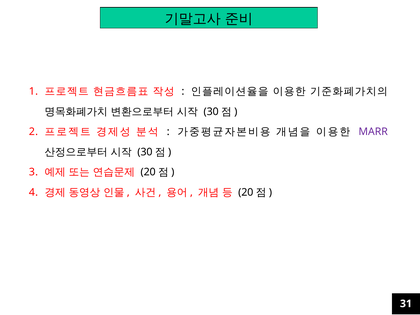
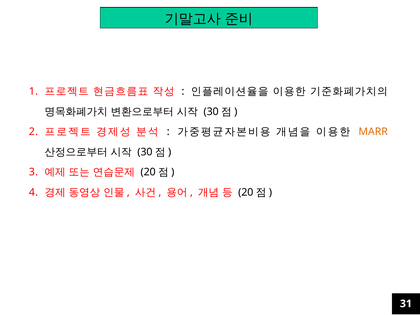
MARR colour: purple -> orange (373, 132)
